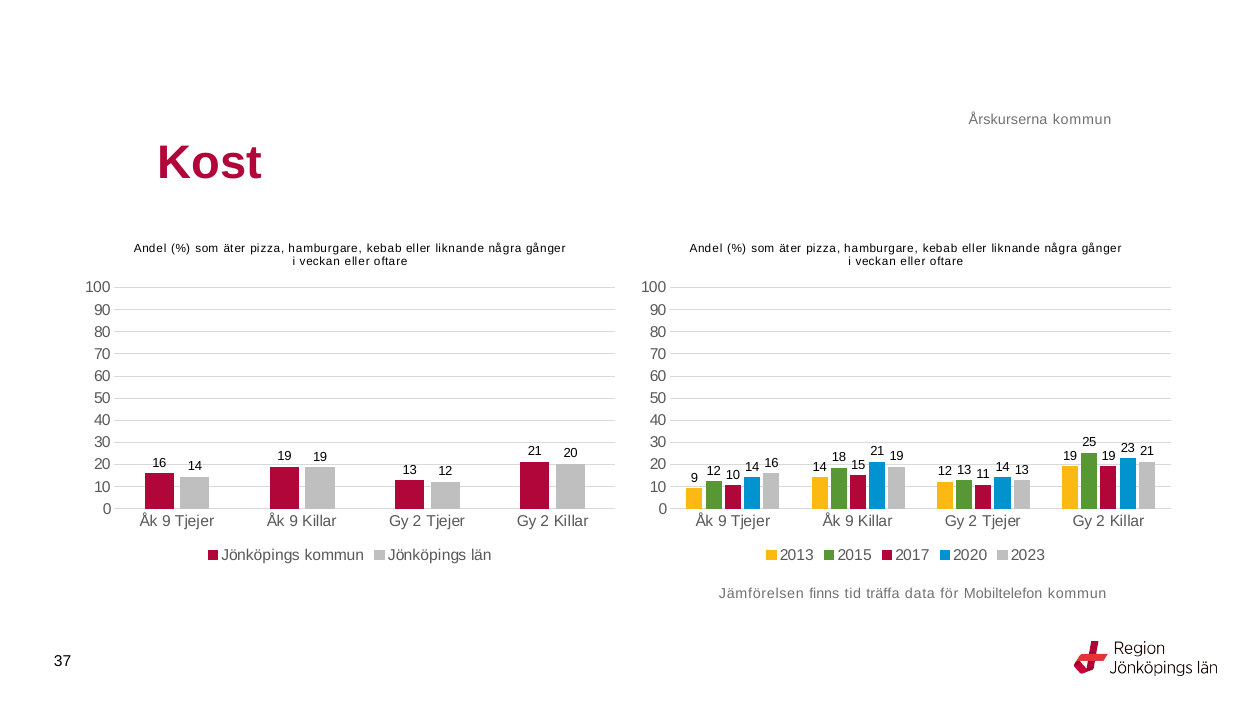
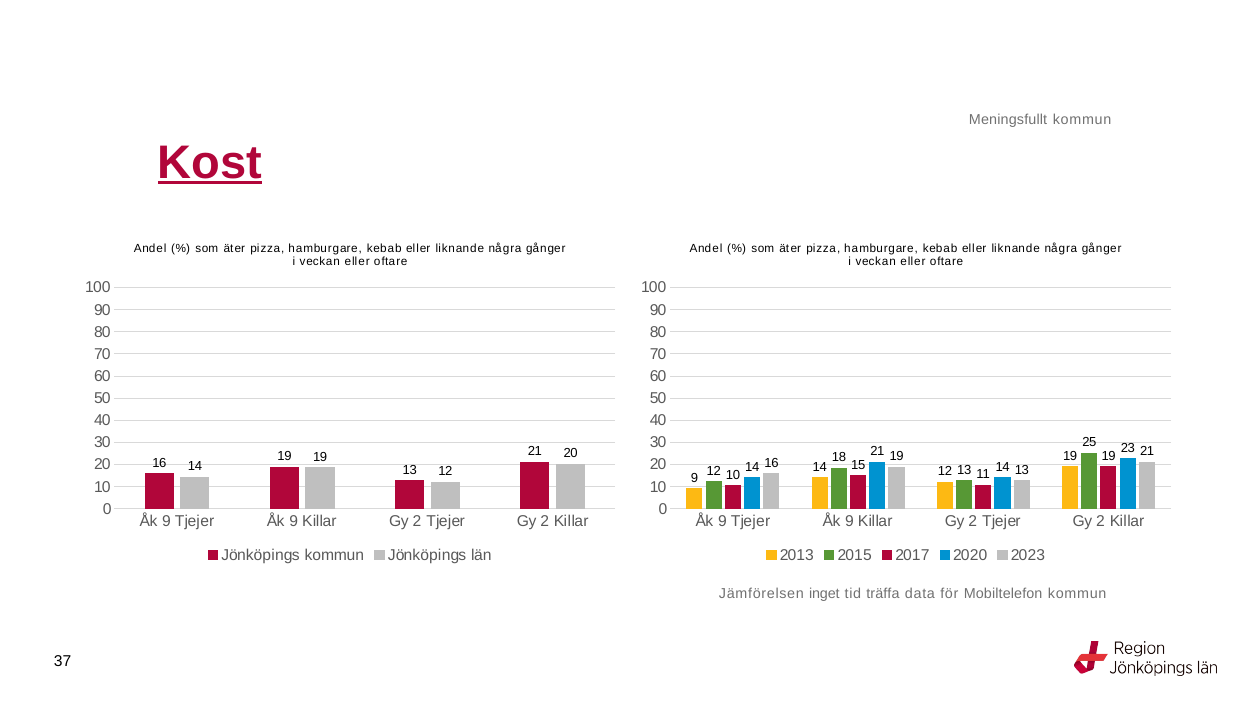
Årskurserna: Årskurserna -> Meningsfullt (1008, 119)
Kost underline: none -> present (210, 163)
finns: finns -> inget (824, 593)
